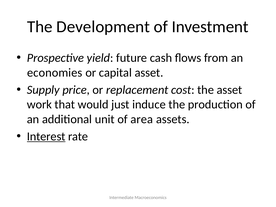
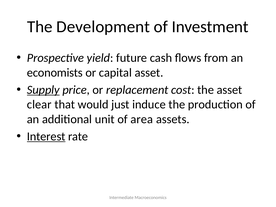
economies: economies -> economists (55, 73)
Supply underline: none -> present (43, 90)
work: work -> clear (39, 105)
